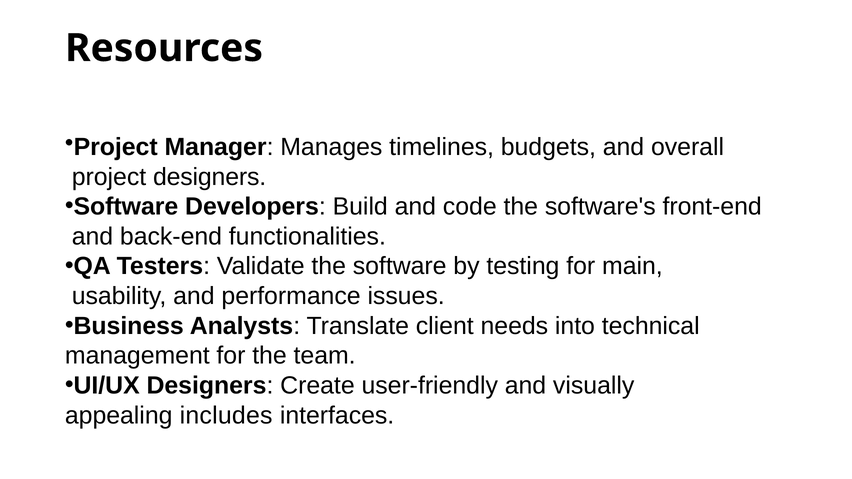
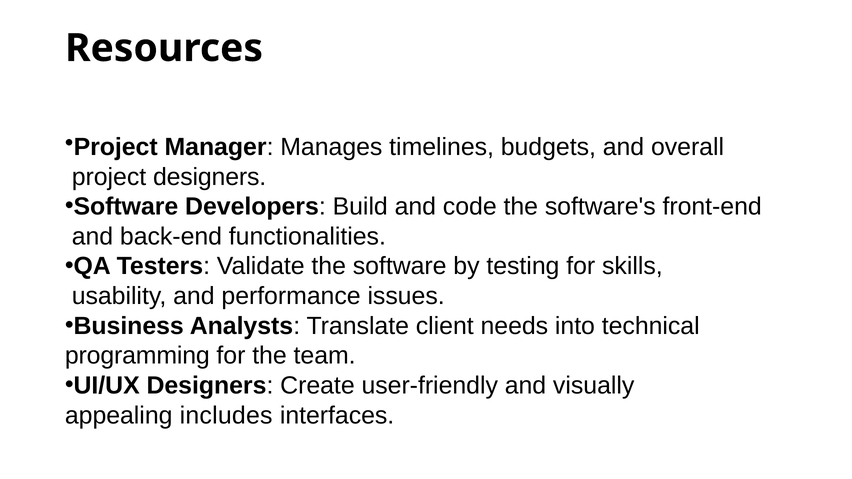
main: main -> skills (632, 266)
management: management -> programming (137, 356)
